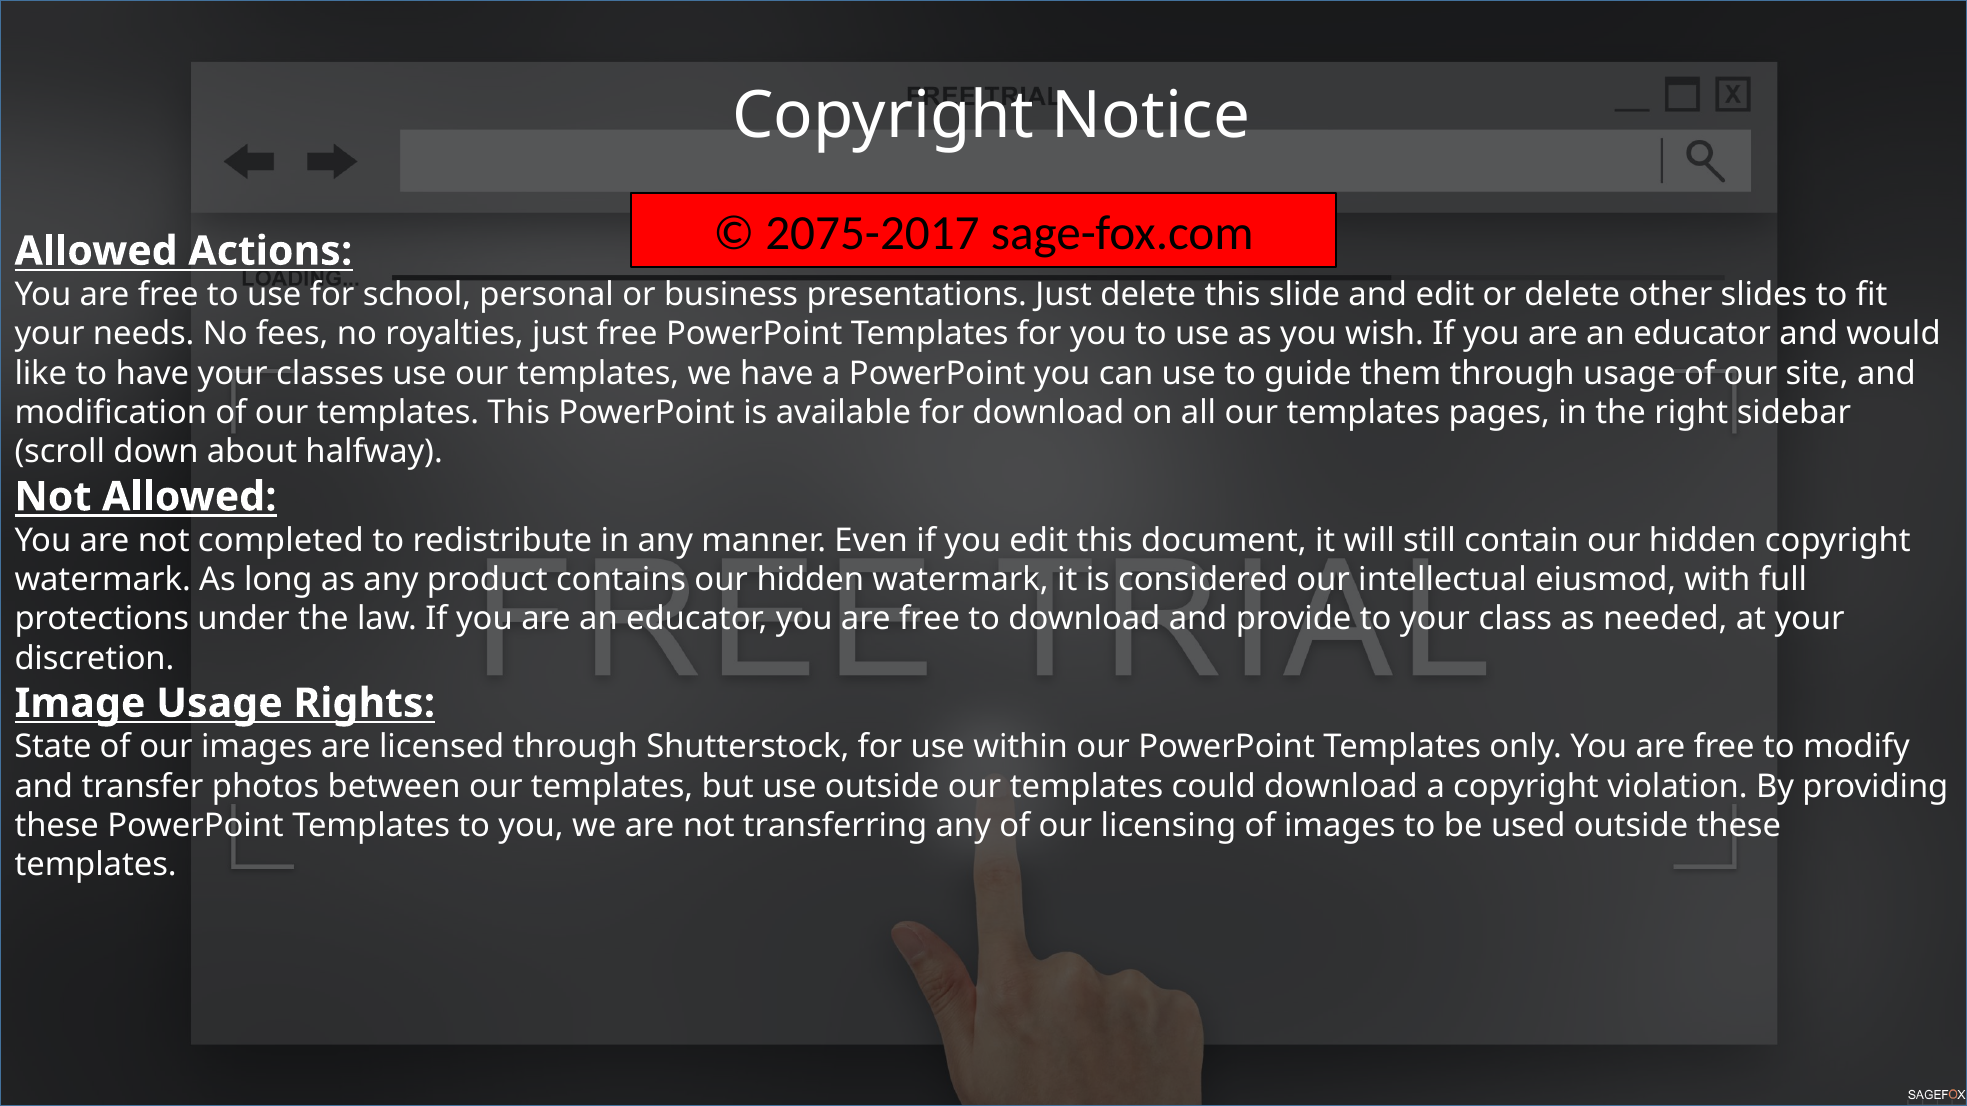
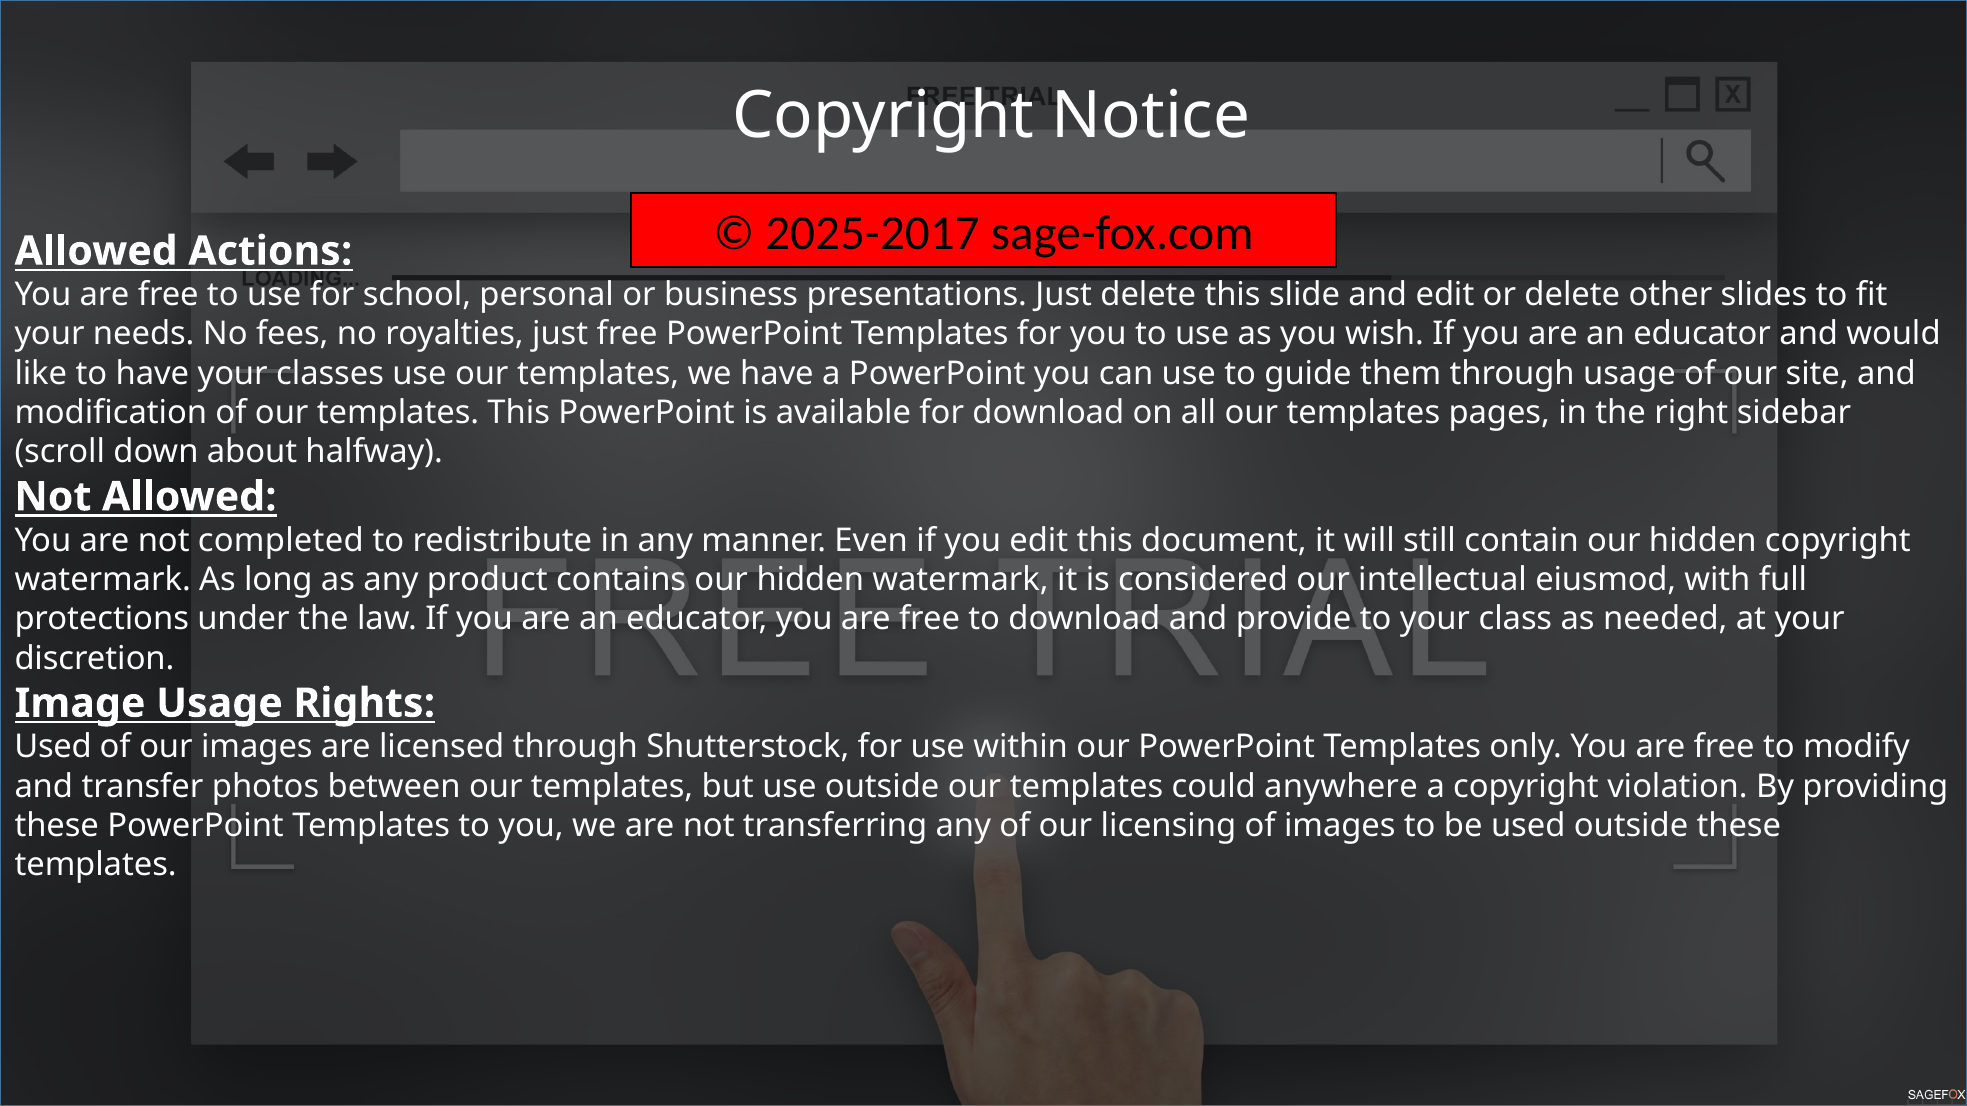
2075-2017: 2075-2017 -> 2025-2017 (872, 233)
State: State -> Used (53, 747)
could download: download -> anywhere (1341, 787)
